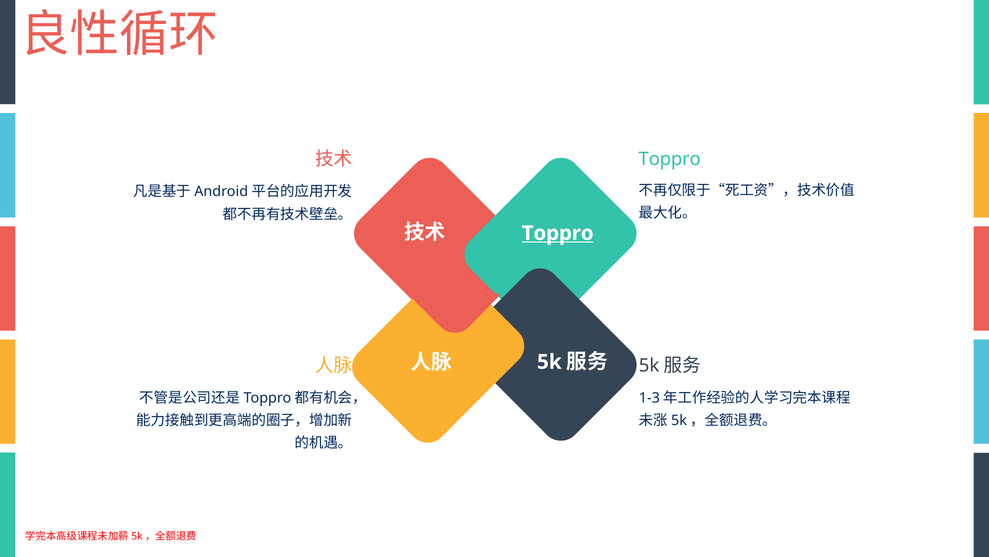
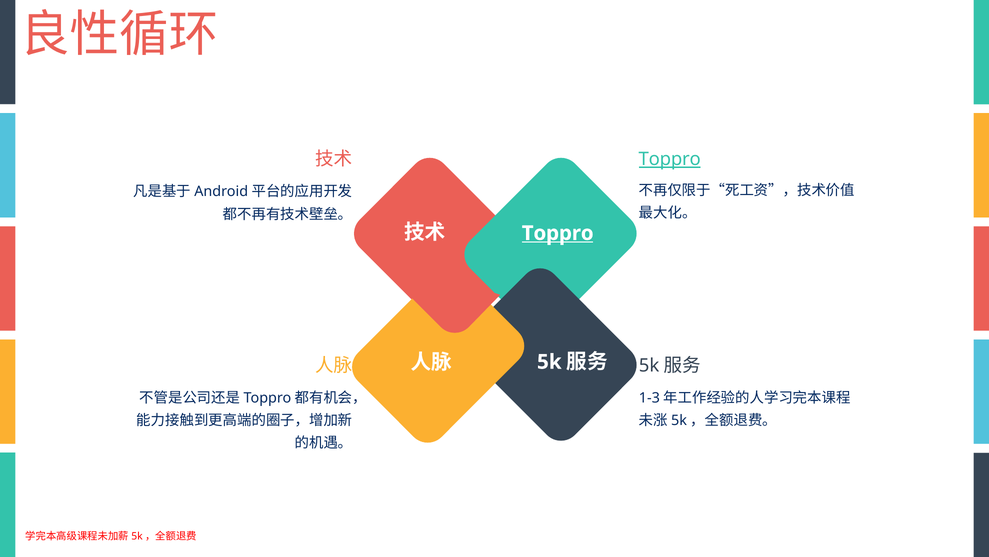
Toppro underline: none -> present (670, 159)
